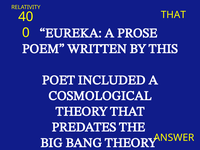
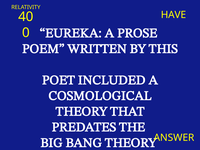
THAT: THAT -> HAVE (173, 15)
